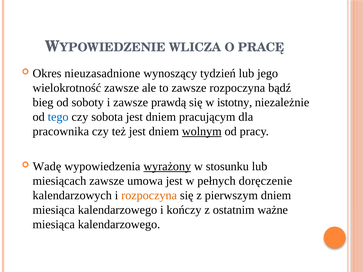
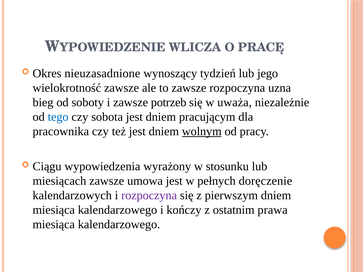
bądź: bądź -> uzna (280, 88)
prawdą: prawdą -> potrzeb (169, 102)
istotny: istotny -> uważa (235, 102)
Wadę: Wadę -> Ciągu (47, 167)
wyrażony underline: present -> none (167, 167)
rozpoczyna colour: orange -> purple (149, 196)
ważne: ważne -> prawa (273, 210)
